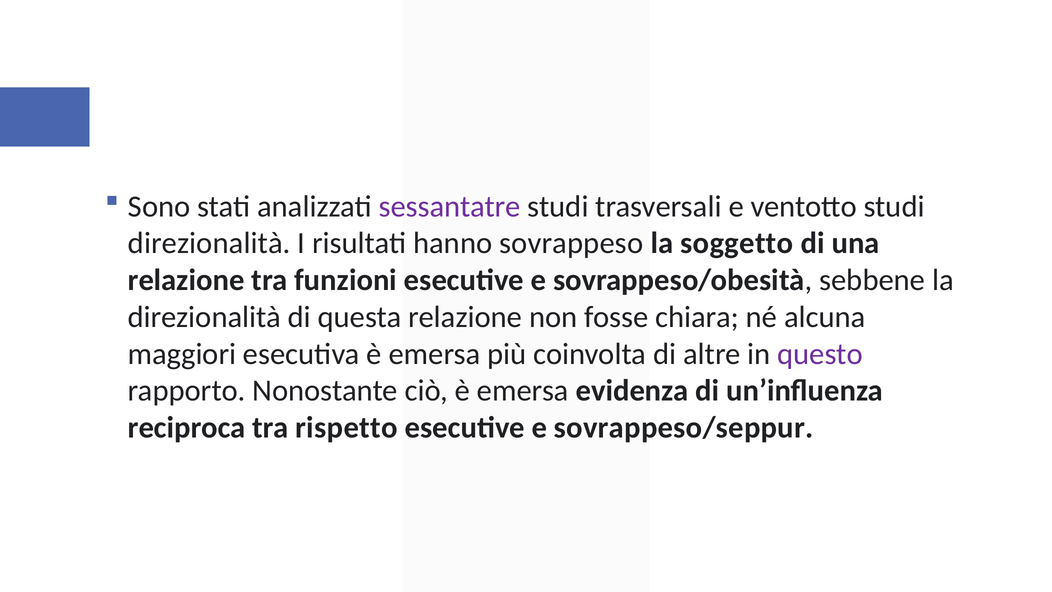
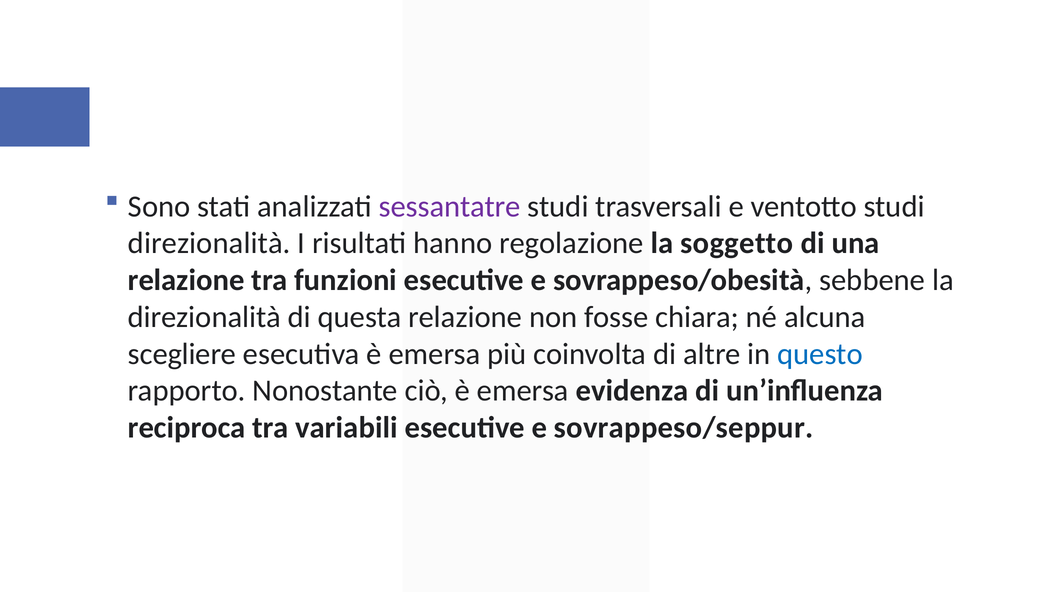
sovrappeso: sovrappeso -> regolazione (571, 243)
maggiori: maggiori -> scegliere (182, 354)
questo colour: purple -> blue (820, 354)
rispetto: rispetto -> variabili (347, 427)
